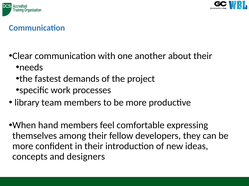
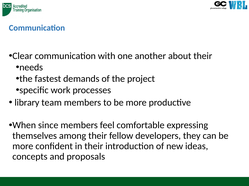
hand: hand -> since (48, 126)
designers: designers -> proposals (86, 157)
